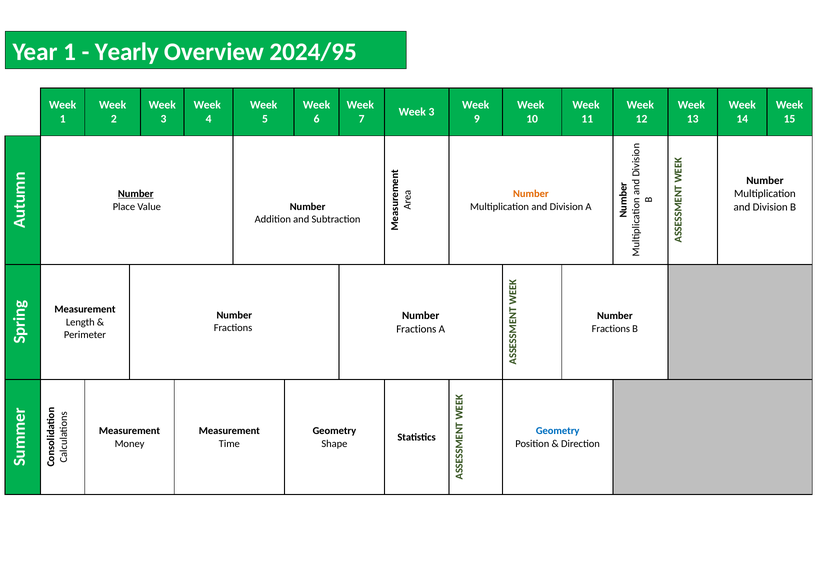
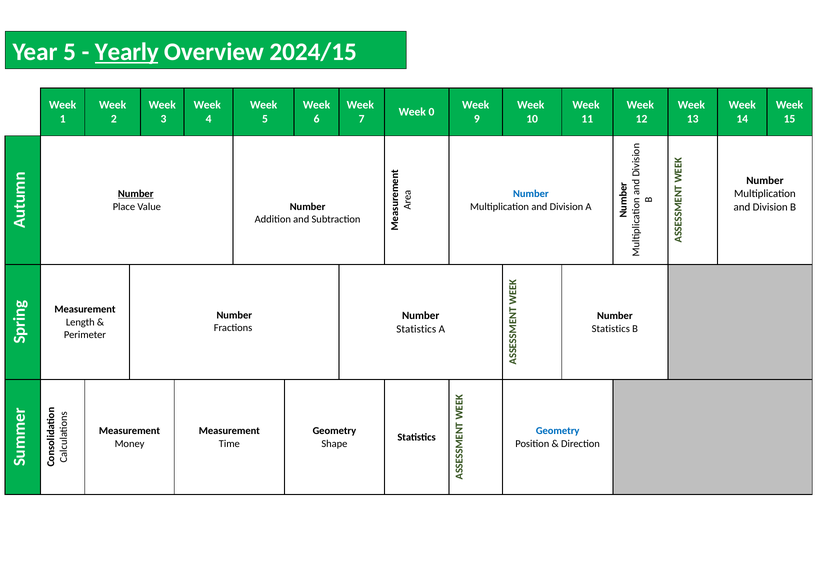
Year 1: 1 -> 5 (70, 52)
Yearly underline: none -> present (127, 52)
2024/95: 2024/95 -> 2024/15 (313, 52)
3: 3 -> 0 (431, 112)
Number colour: orange -> blue (531, 194)
Fractions: Fractions -> Statistics (611, 328)
Fractions: Fractions -> Statistics (416, 328)
